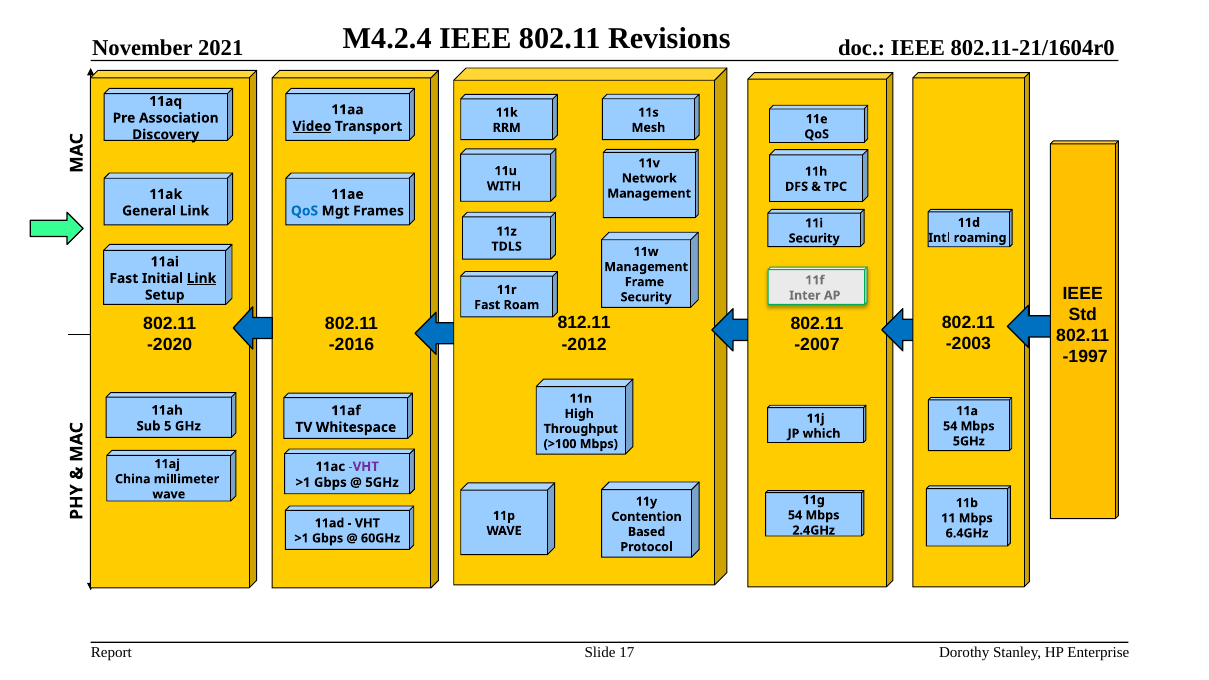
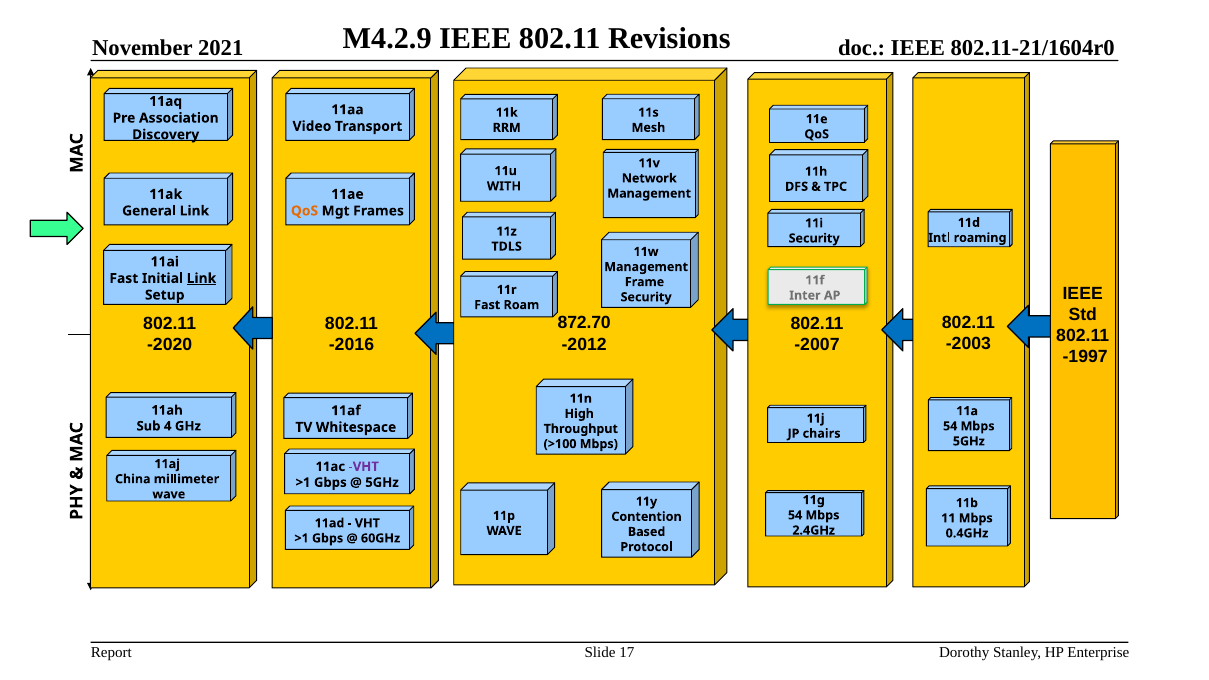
M4.2.4: M4.2.4 -> M4.2.9 (387, 39)
Video underline: present -> none (312, 126)
QoS colour: blue -> orange (304, 211)
812.11: 812.11 -> 872.70 (584, 323)
5: 5 -> 4 (168, 426)
which: which -> chairs (822, 434)
6.4GHz: 6.4GHz -> 0.4GHz (967, 533)
